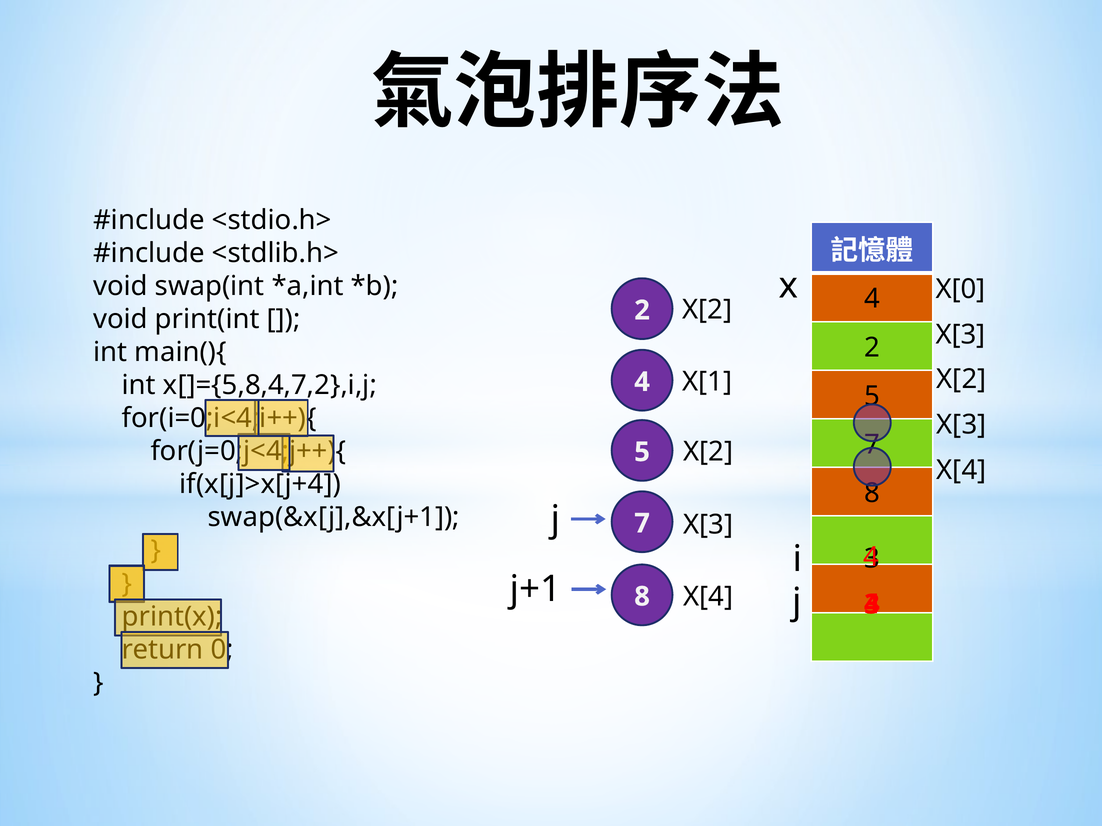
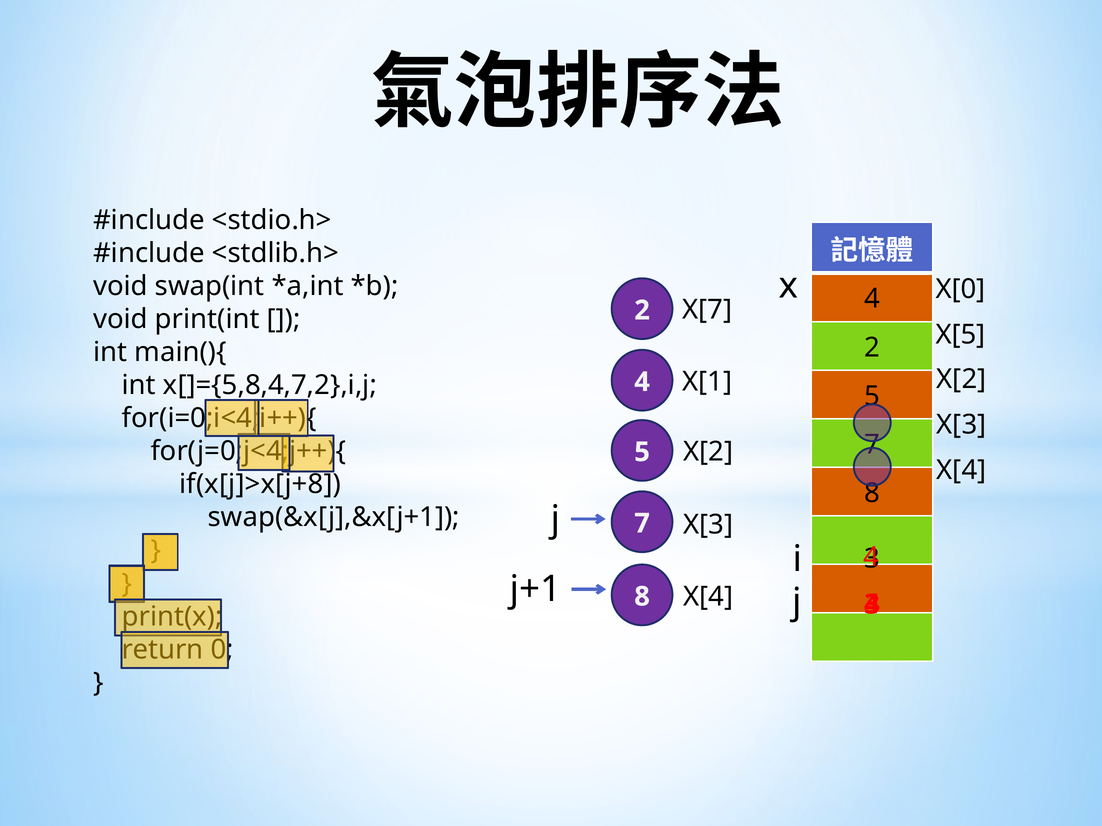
X[2: X[2 -> X[7 (707, 310)
X[3: X[3 -> X[5 (961, 335)
if(x[j]>x[j+4: if(x[j]>x[j+4 -> if(x[j]>x[j+8 (260, 485)
